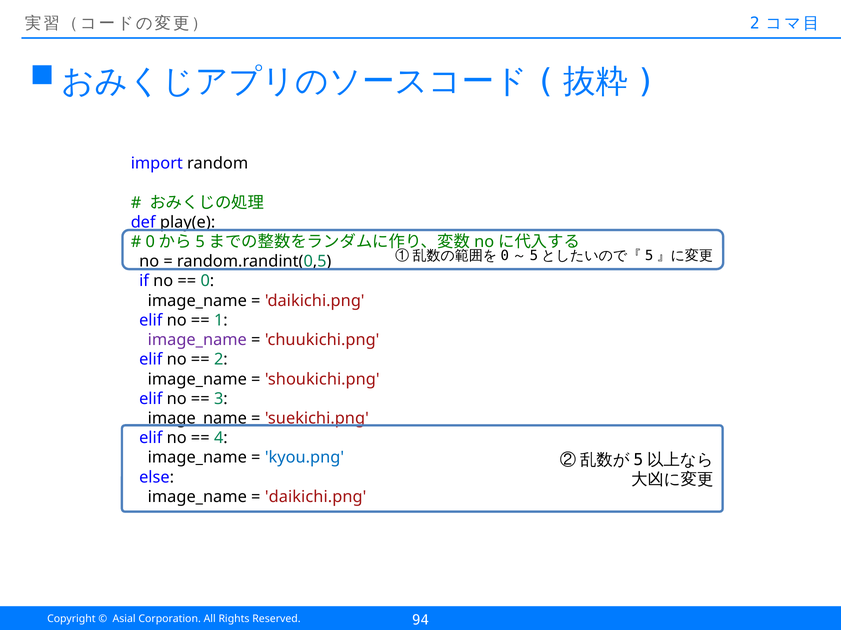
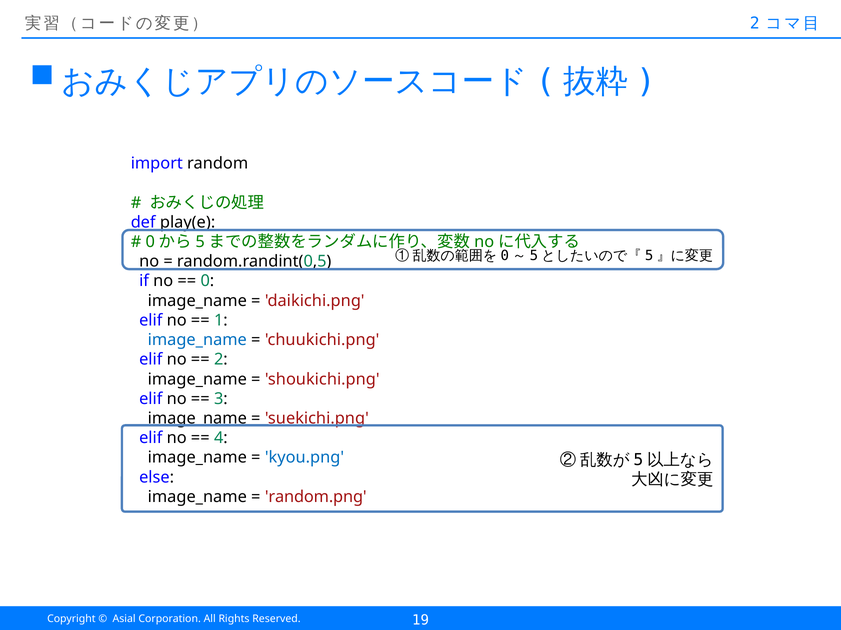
image_name colour: purple -> blue (197, 340)
daikichi.png: daikichi.png -> random.png (316, 497)
94: 94 -> 19 (421, 621)
